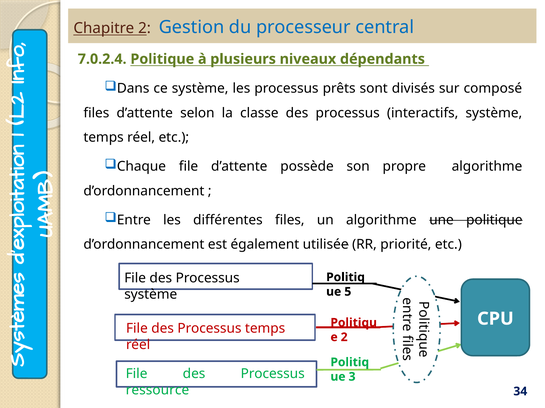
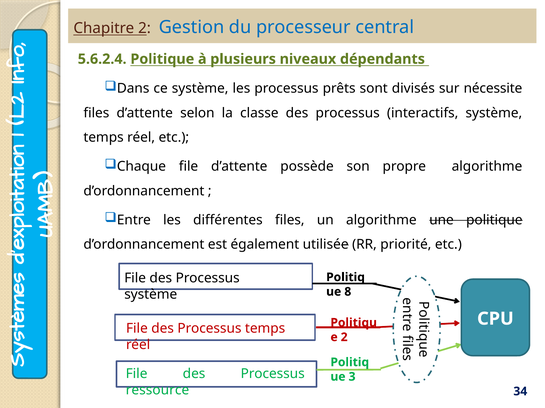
7.0.2.4: 7.0.2.4 -> 5.6.2.4 (102, 59)
composé: composé -> nécessite (493, 89)
5: 5 -> 8 (348, 292)
